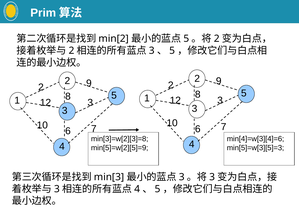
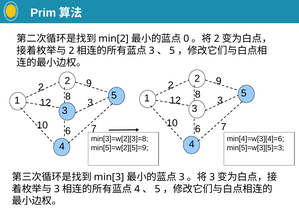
5: 5 -> 0 (186, 39)
